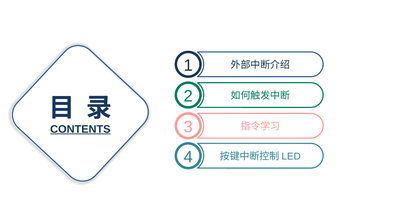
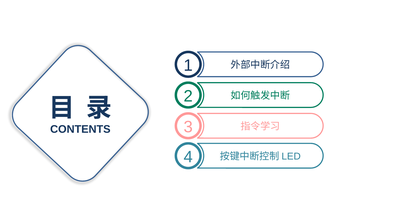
CONTENTS underline: present -> none (80, 129)
